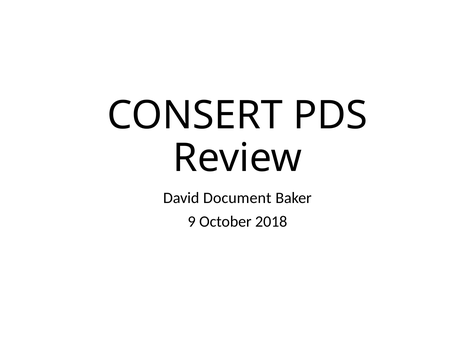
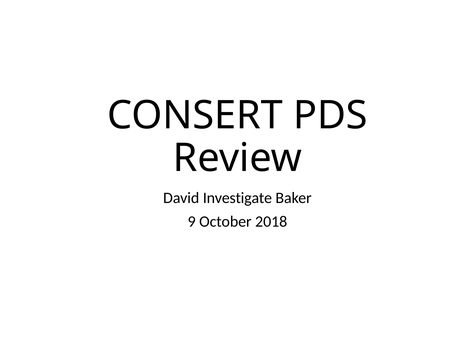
Document: Document -> Investigate (237, 198)
